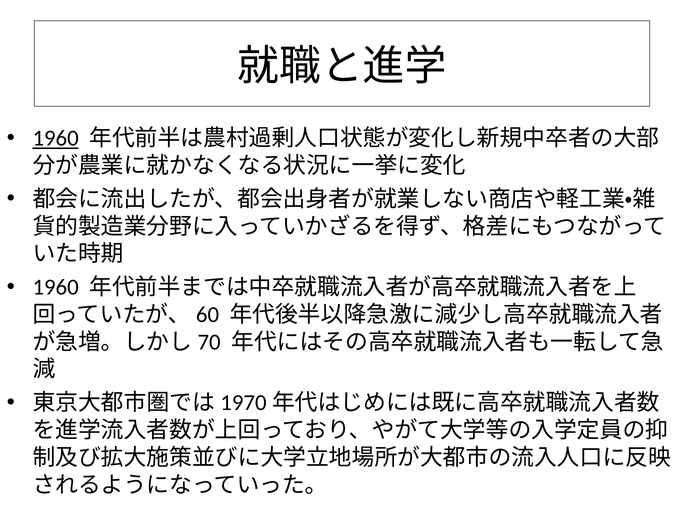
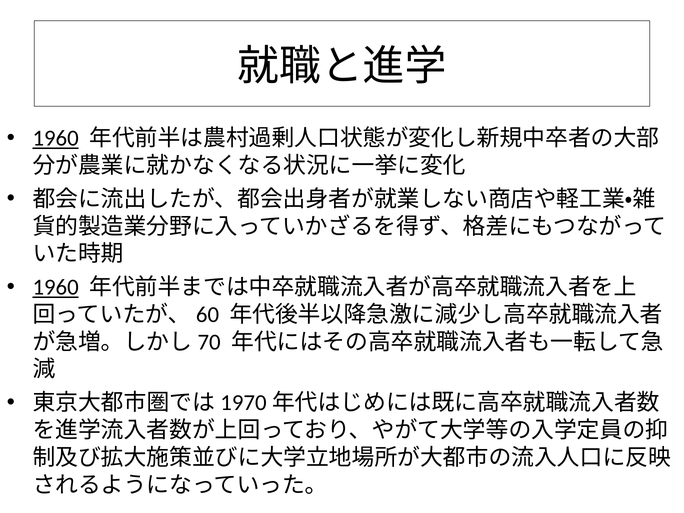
1960 underline: none -> present (56, 287)
